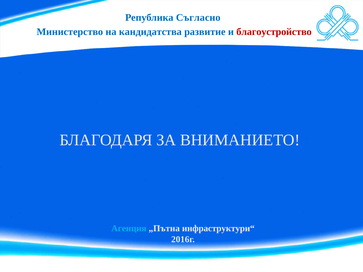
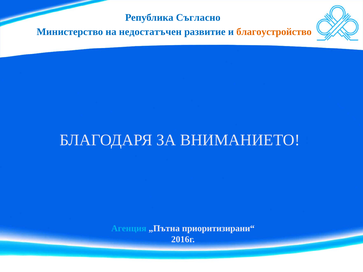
кандидатства: кандидатства -> недостатъчен (150, 32)
благоустройство colour: red -> orange (274, 32)
инфраструктури“: инфраструктури“ -> приоритизирани“ (218, 229)
